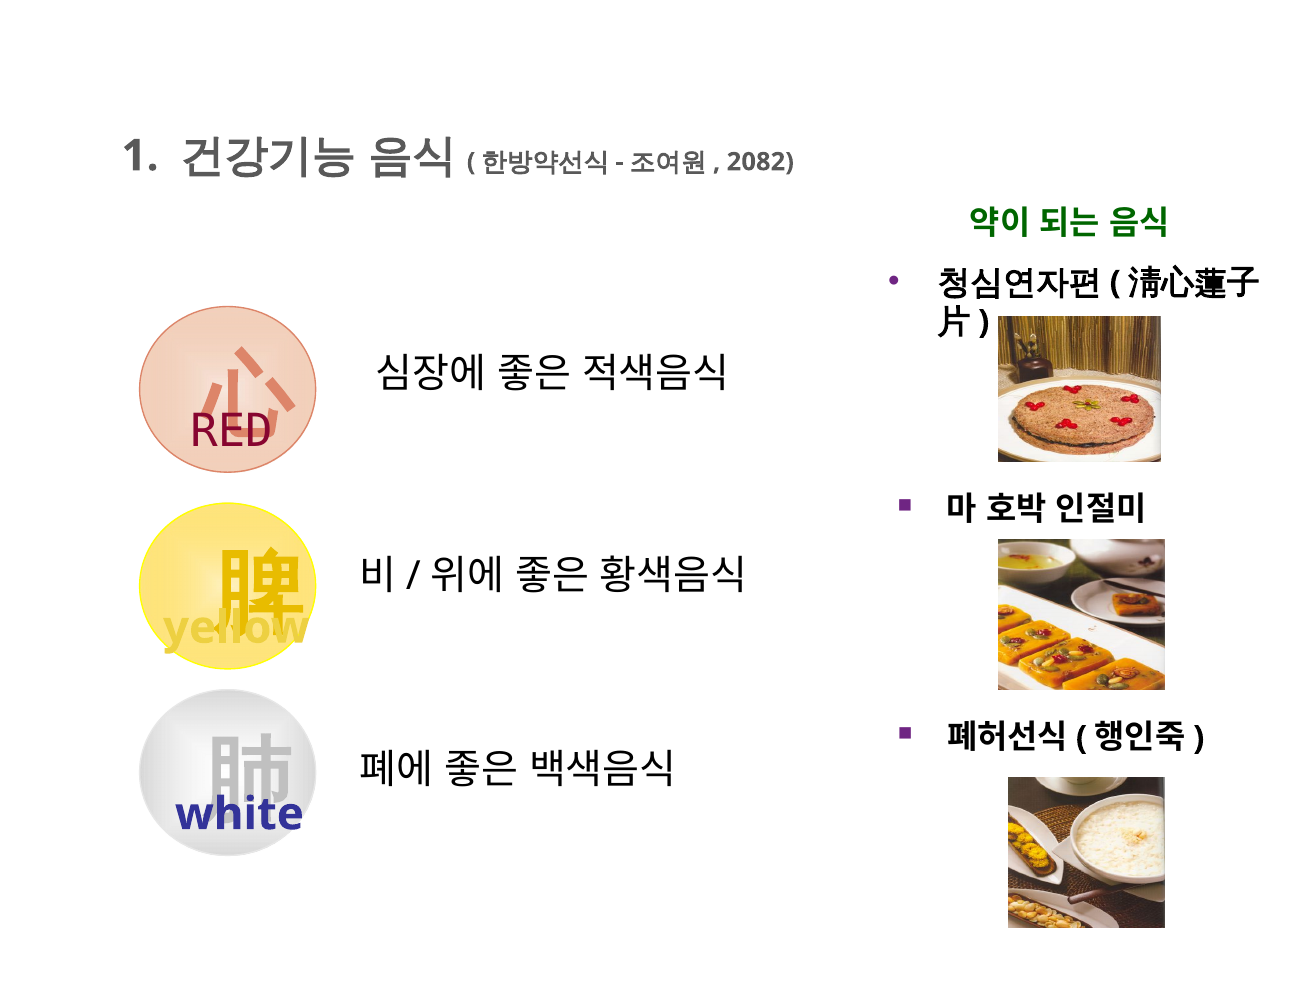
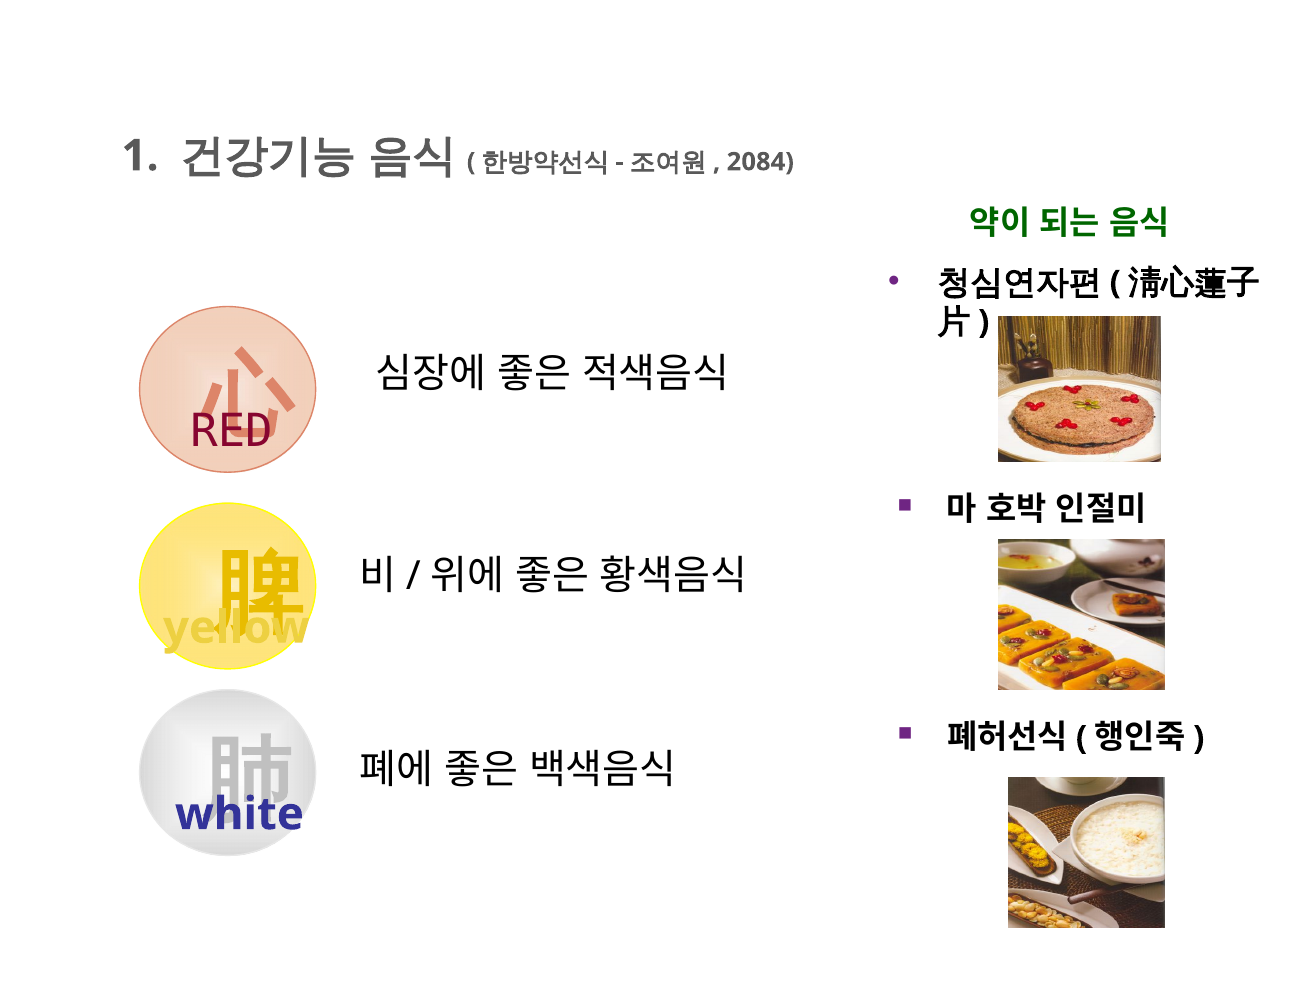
2082: 2082 -> 2084 (760, 162)
